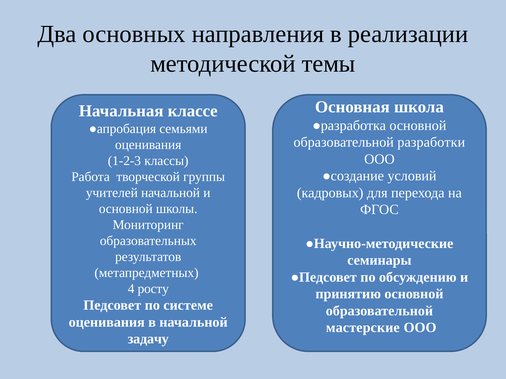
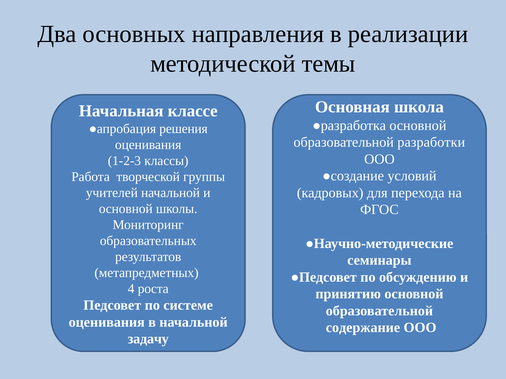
семьями: семьями -> решения (184, 129)
росту: росту -> роста (153, 289)
мастерские: мастерские -> содержание (363, 328)
